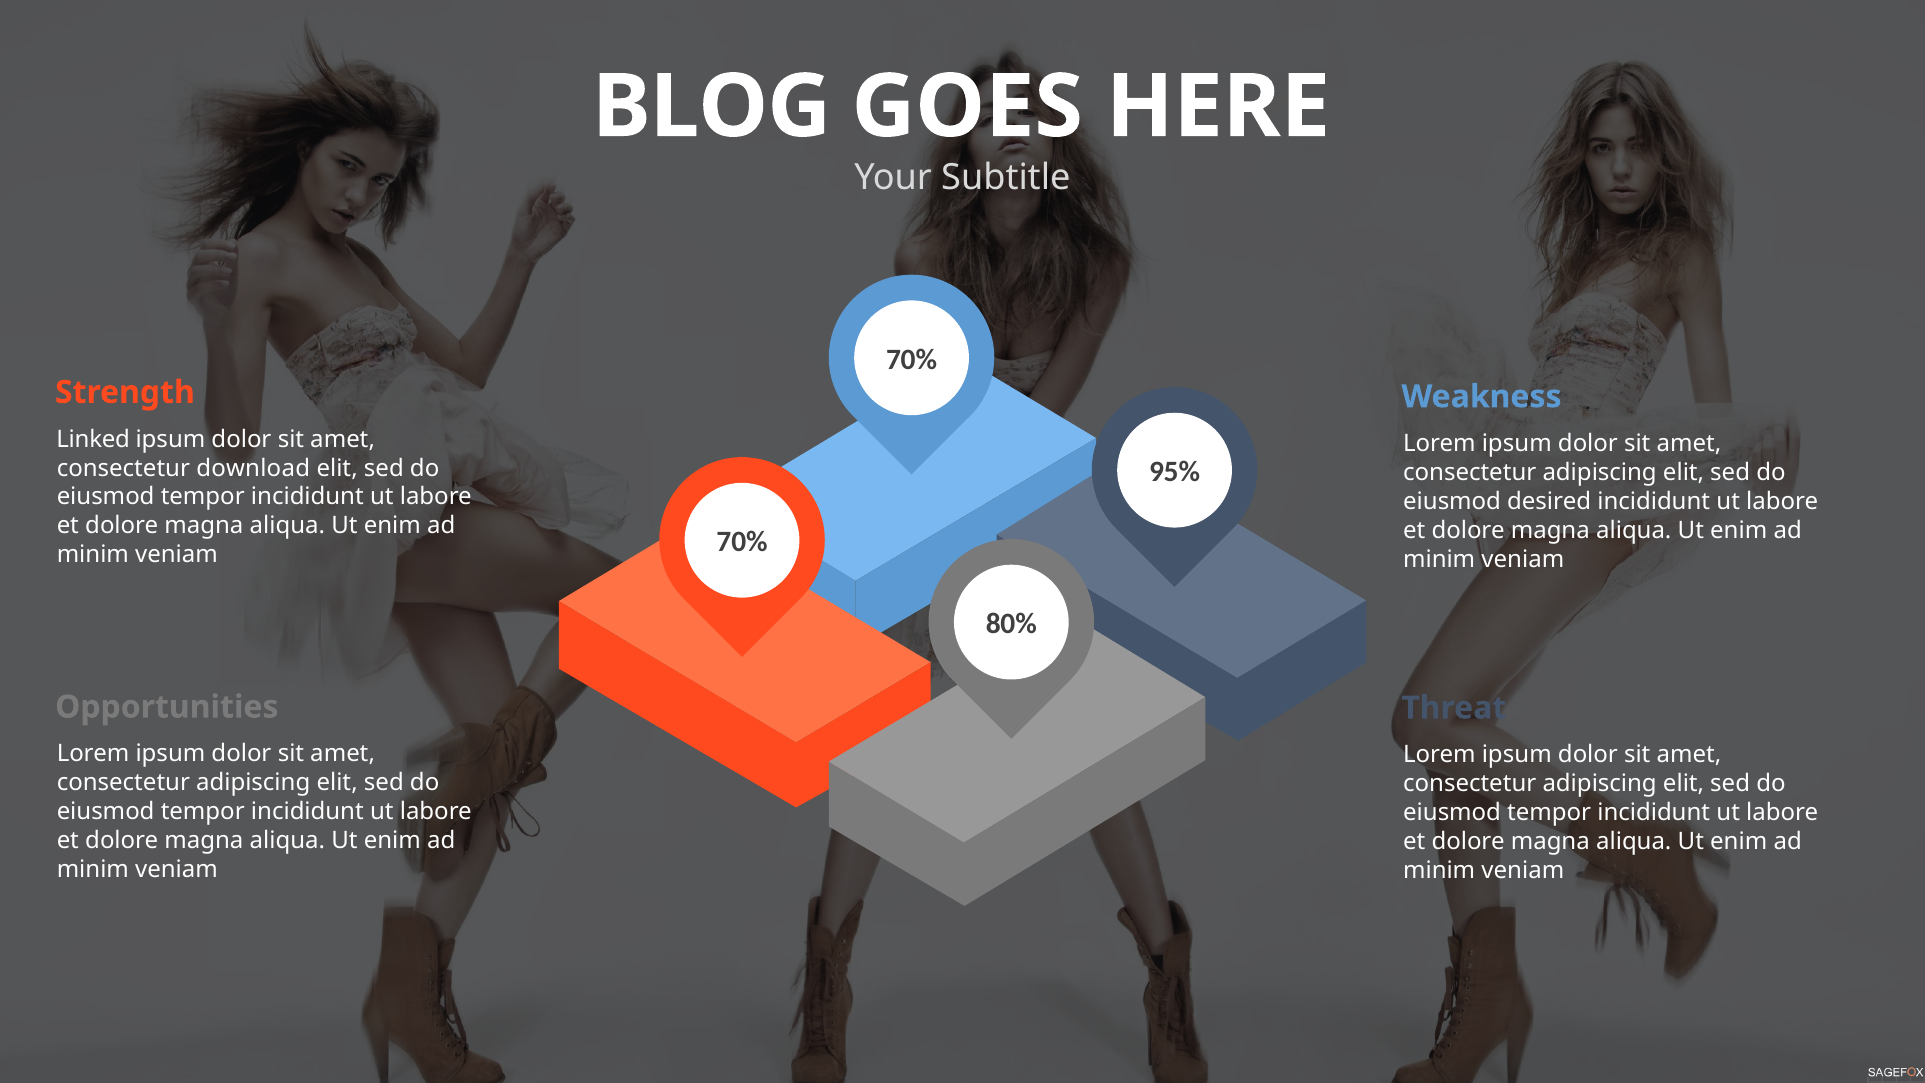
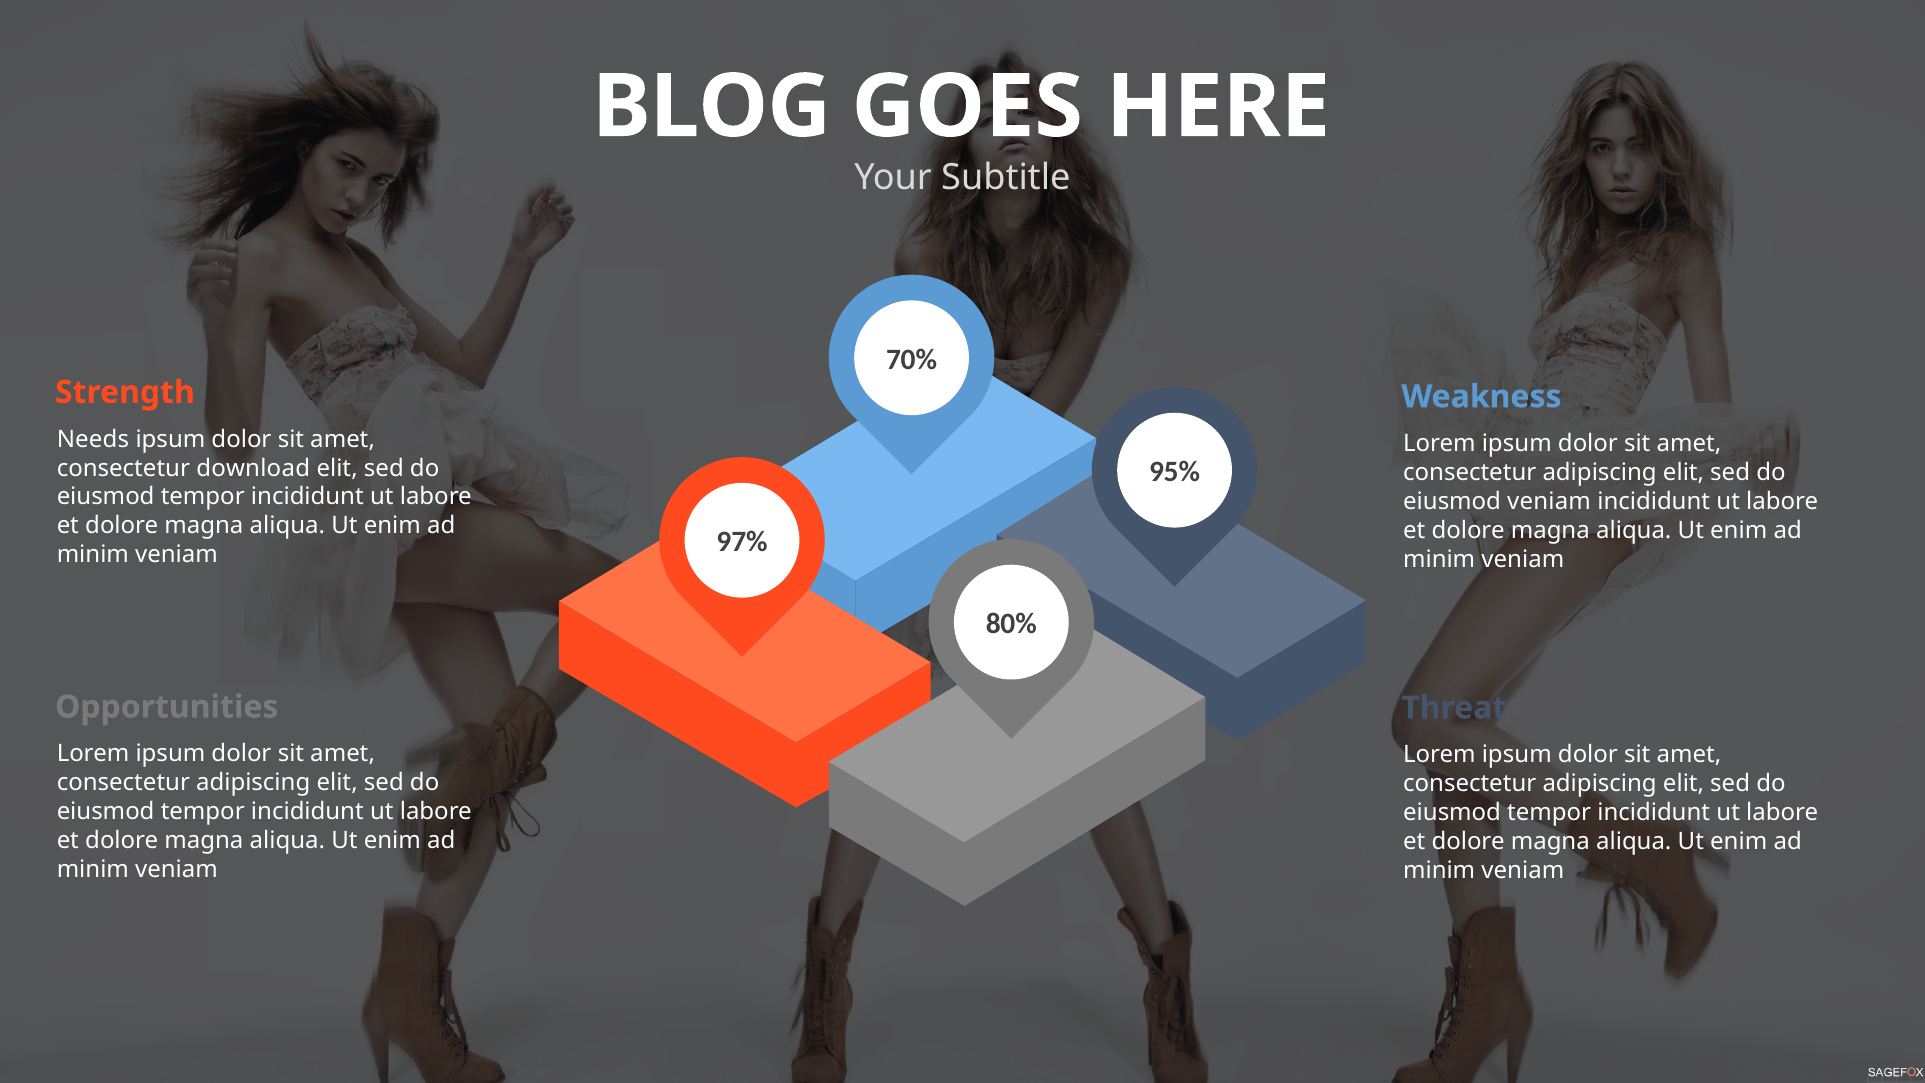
Linked: Linked -> Needs (93, 439)
eiusmod desired: desired -> veniam (1549, 501)
70%: 70% -> 97% (742, 542)
